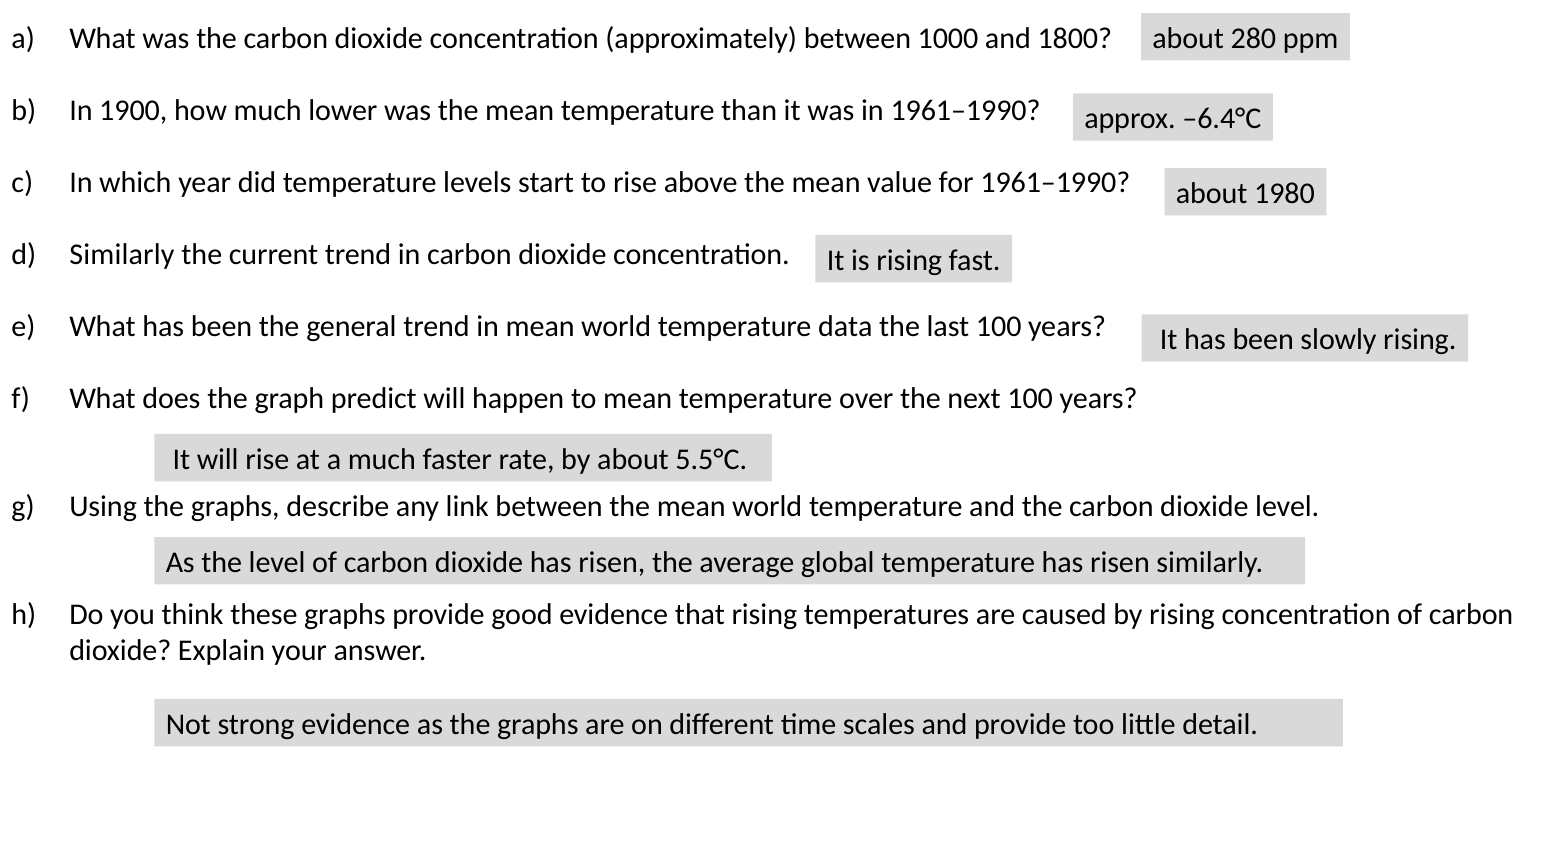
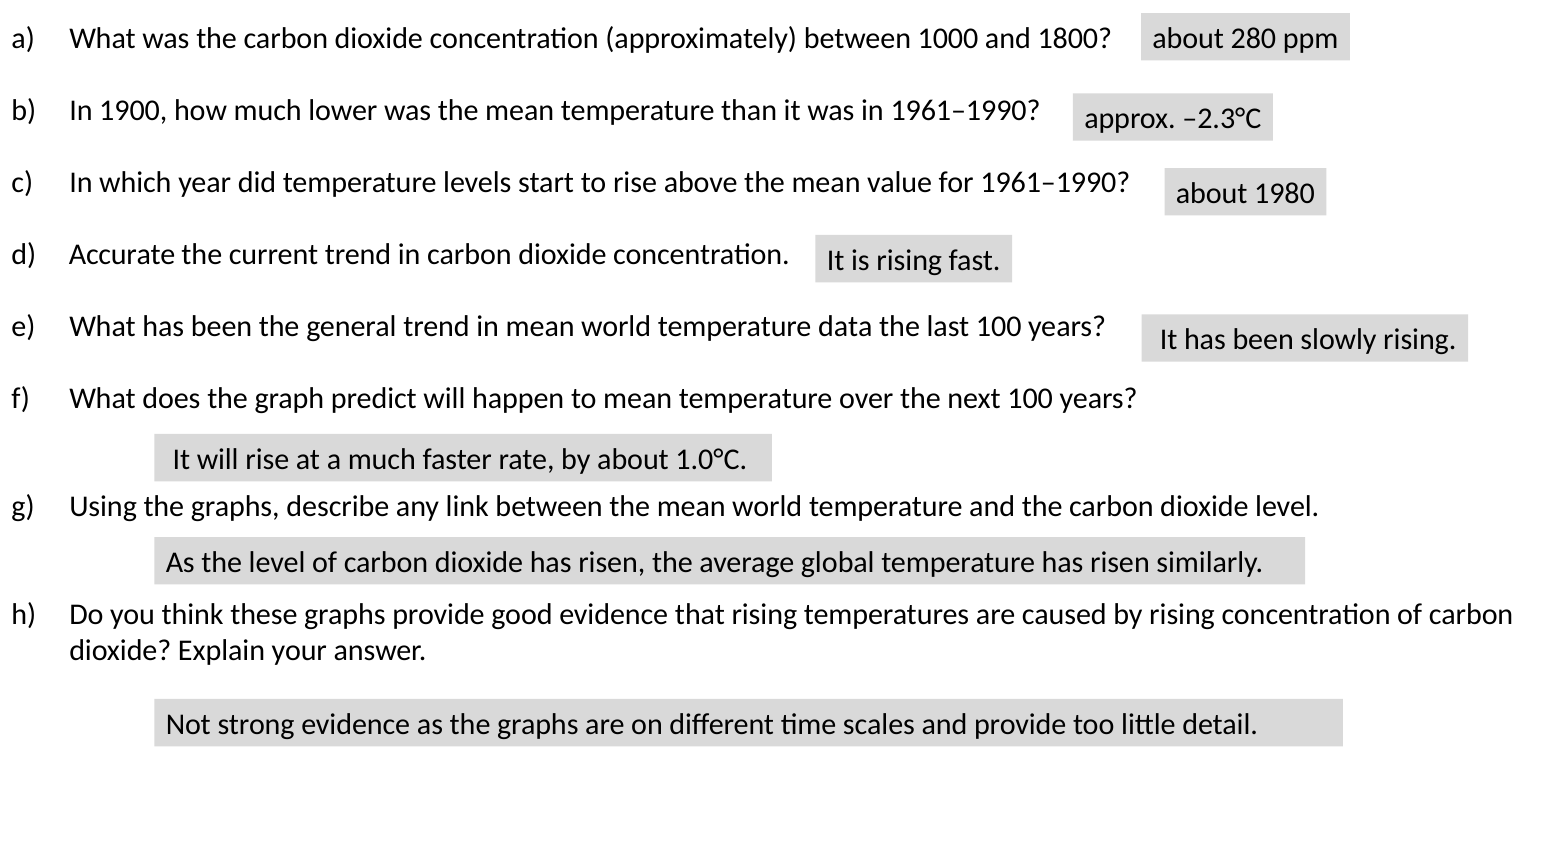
–6.4°C: –6.4°C -> –2.3°C (1222, 119)
Similarly: Similarly -> Accurate (122, 255)
5.5°C: 5.5°C -> 1.0°C (711, 460)
